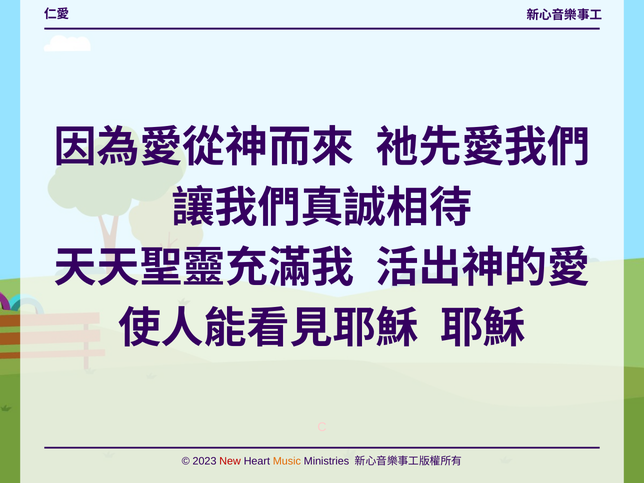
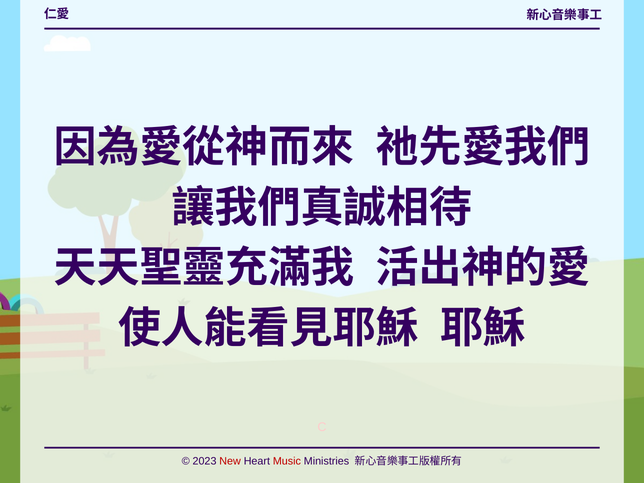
Music colour: orange -> red (287, 461)
